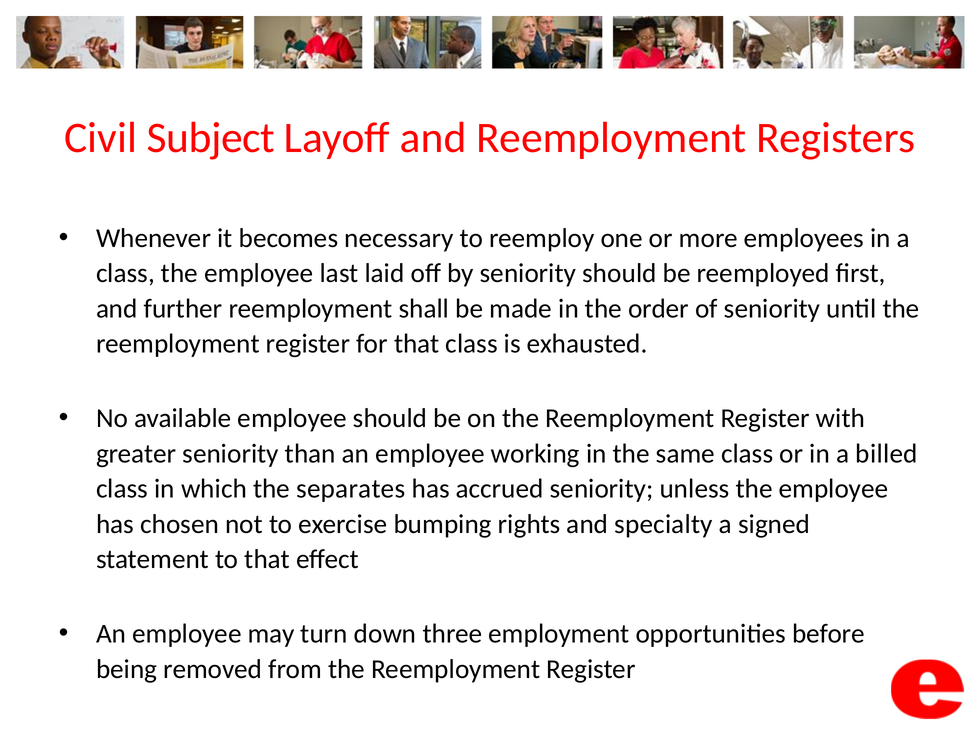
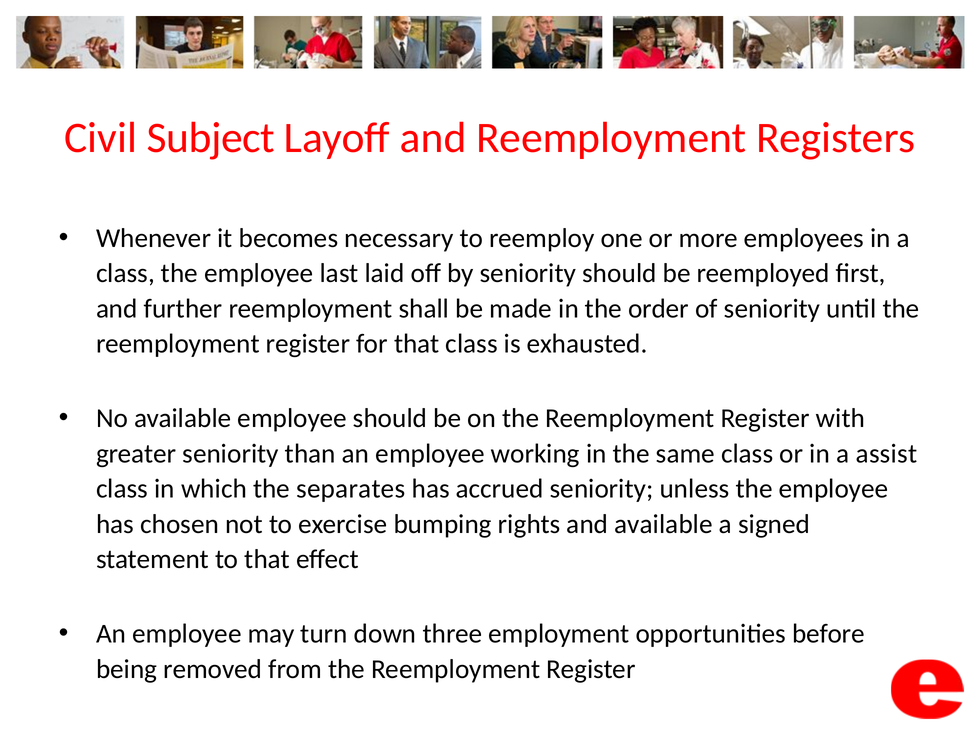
billed: billed -> assist (887, 454)
and specialty: specialty -> available (664, 524)
